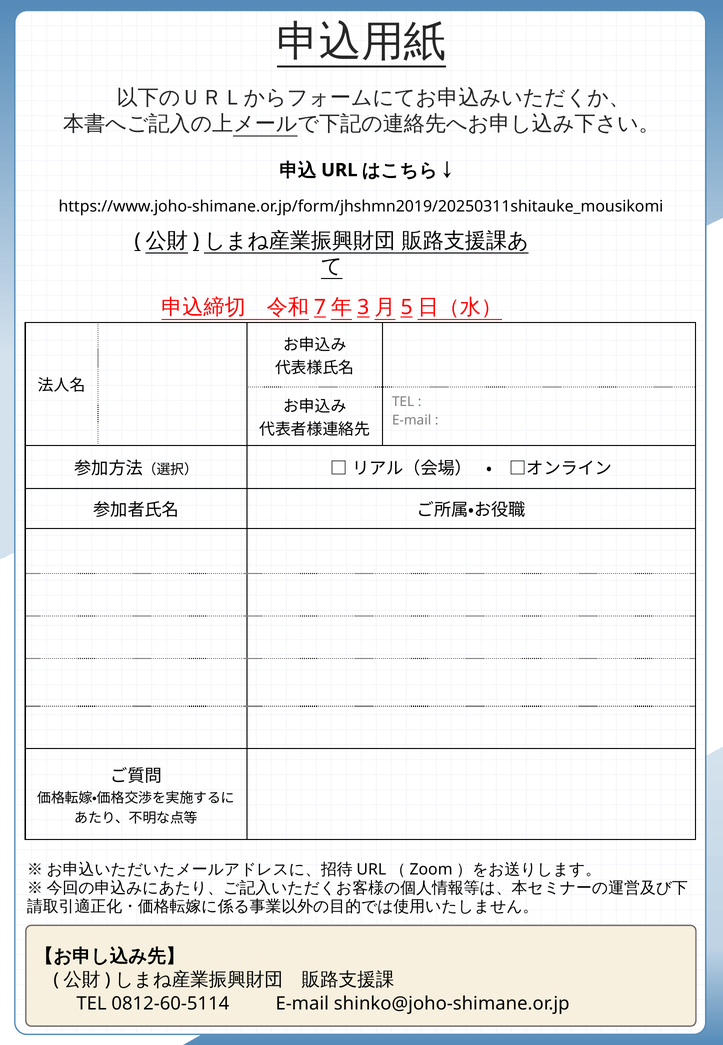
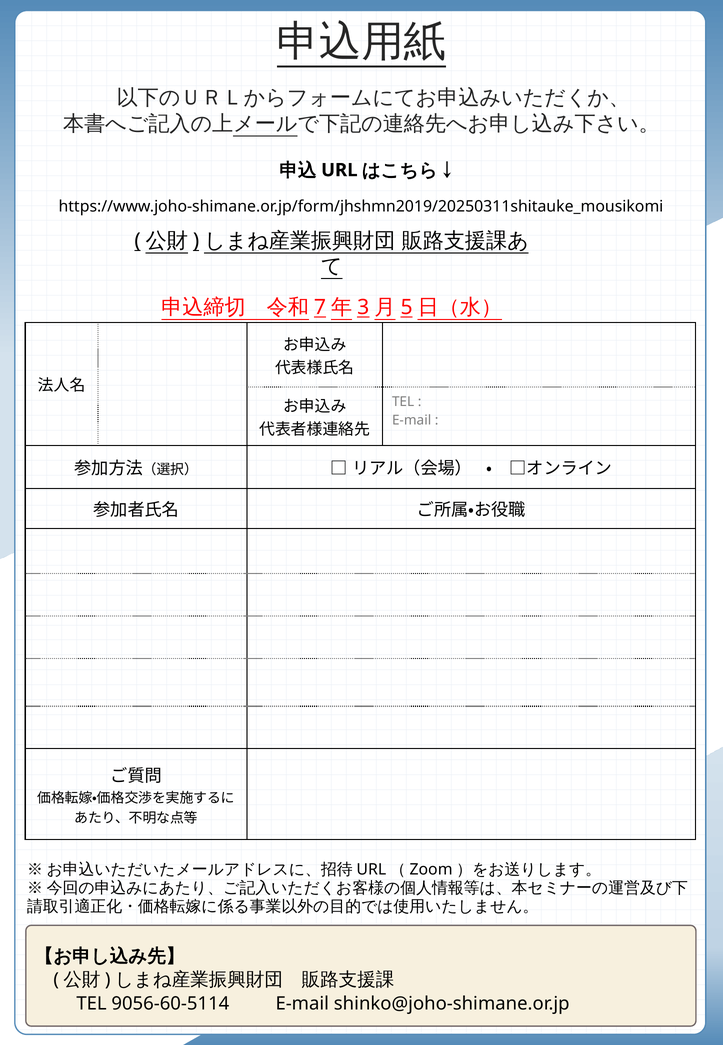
0812-60-5114: 0812-60-5114 -> 9056-60-5114 (170, 1004)
